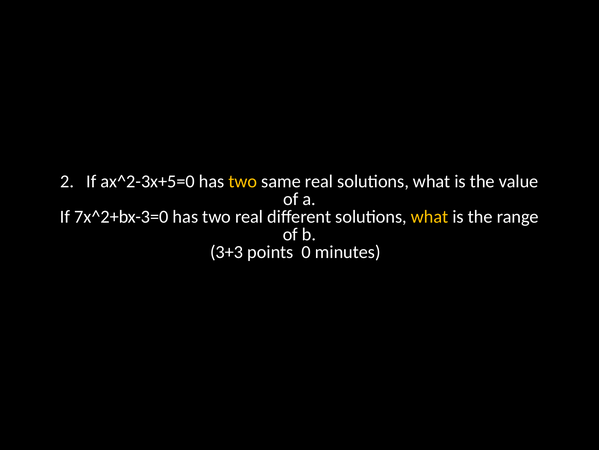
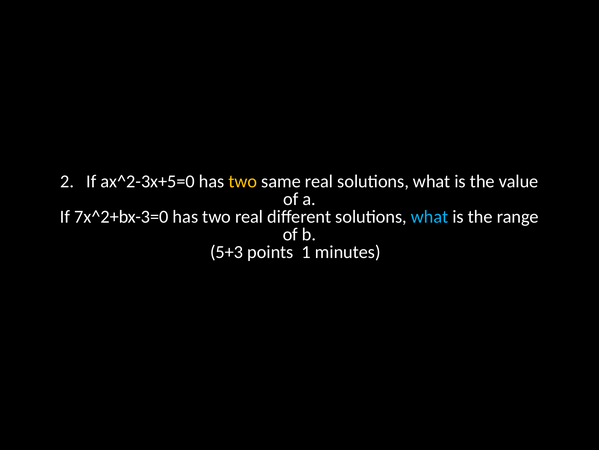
what colour: yellow -> light blue (430, 216)
3+3: 3+3 -> 5+3 (227, 252)
0: 0 -> 1 (306, 252)
